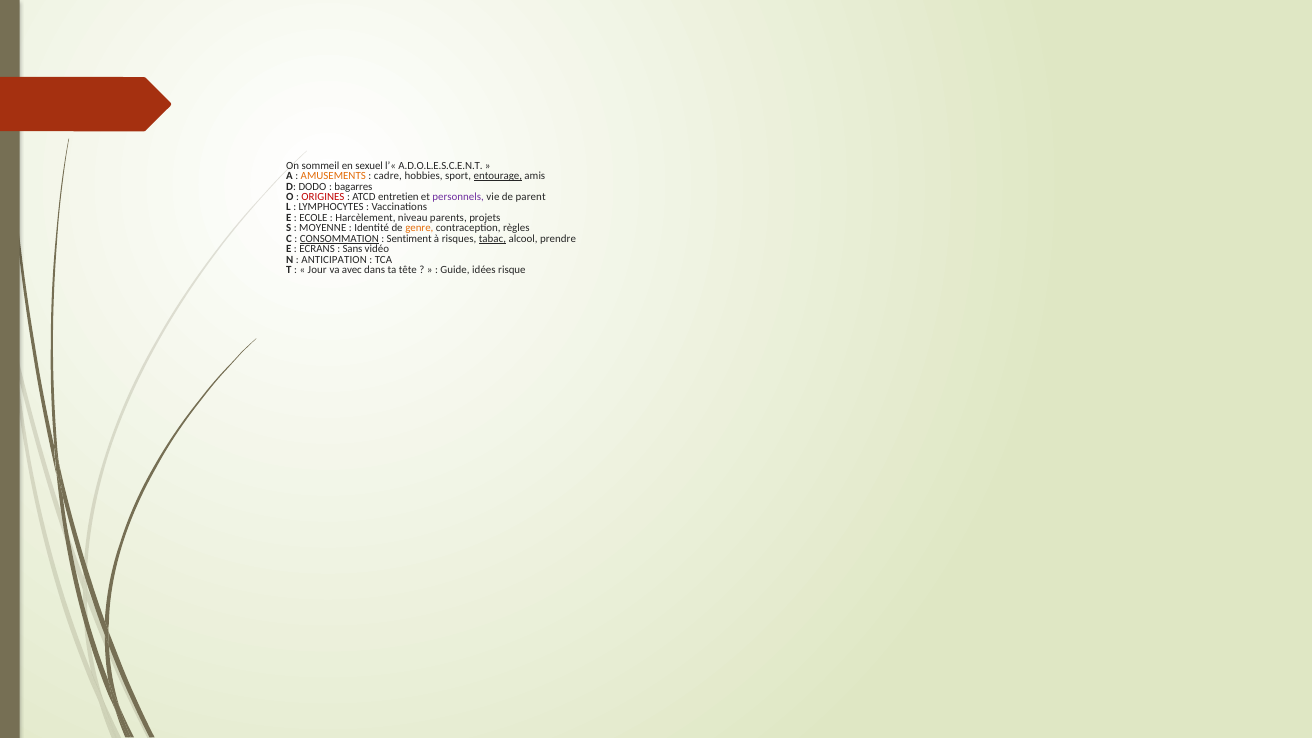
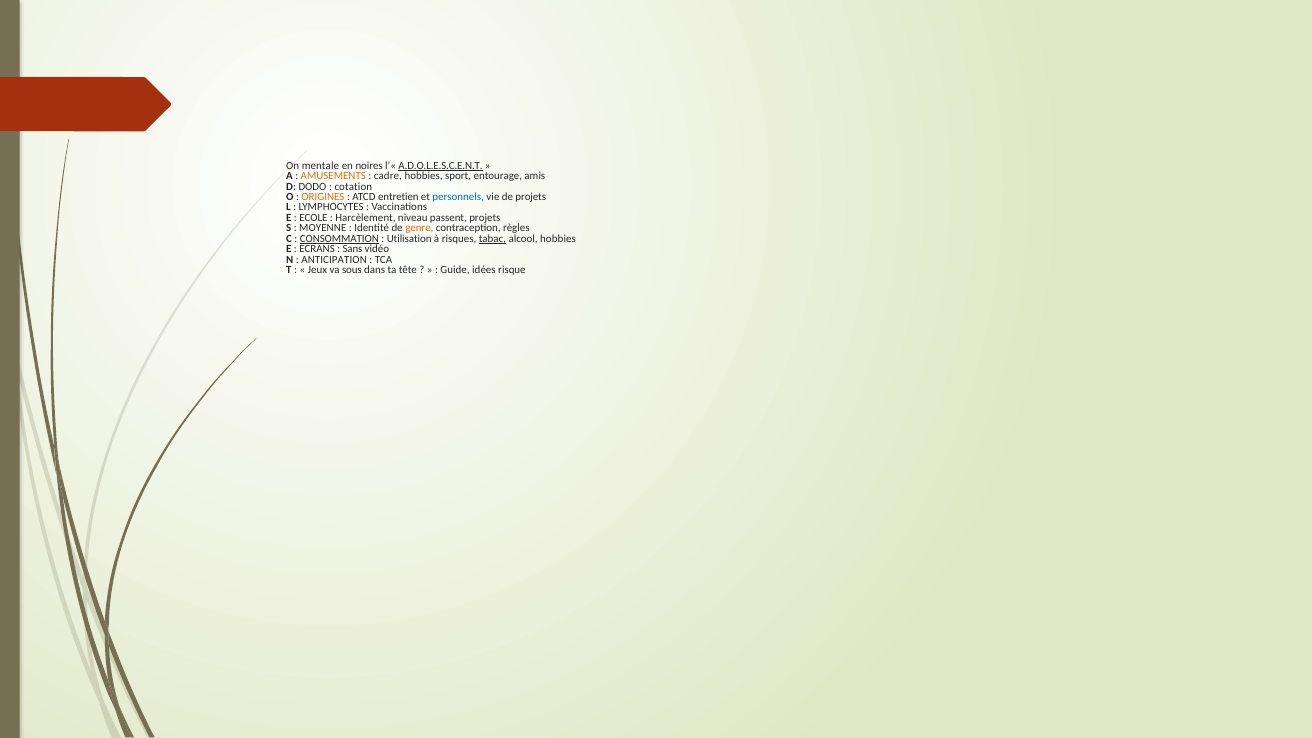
sommeil: sommeil -> mentale (320, 166)
sexuel: sexuel -> noires (369, 166)
A.D.O.L.E.S.C.E.N.T underline: none -> present (441, 166)
entourage underline: present -> none (498, 176)
bagarres: bagarres -> cotation (353, 186)
ORIGINES colour: red -> orange (323, 197)
personnels colour: purple -> blue (458, 197)
de parent: parent -> projets (531, 197)
parents: parents -> passent (448, 218)
Sentiment: Sentiment -> Utilisation (409, 239)
alcool prendre: prendre -> hobbies (558, 239)
Jour: Jour -> Jeux (317, 270)
avec: avec -> sous (352, 270)
